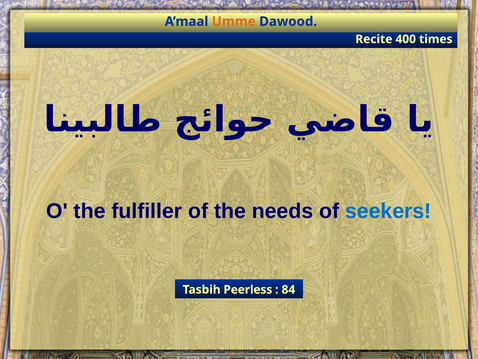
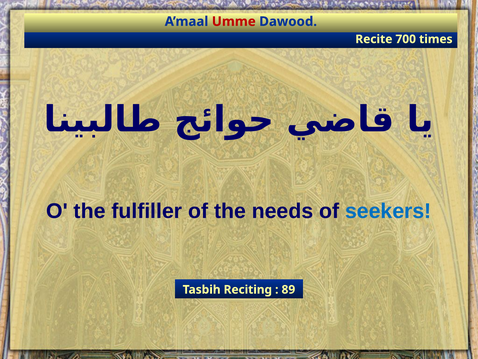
Umme colour: orange -> red (234, 21)
400: 400 -> 700 (406, 39)
Peerless: Peerless -> Reciting (248, 289)
84: 84 -> 89 (288, 289)
